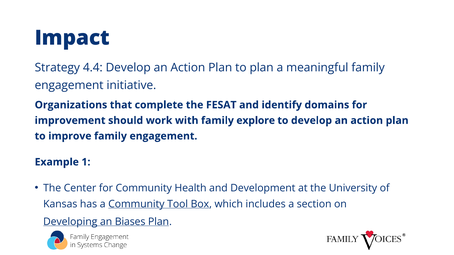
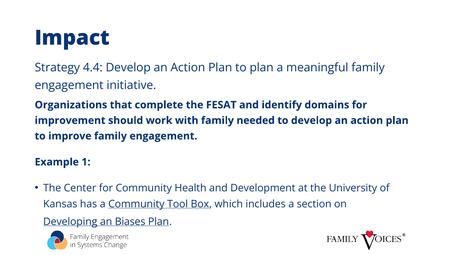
explore: explore -> needed (256, 121)
